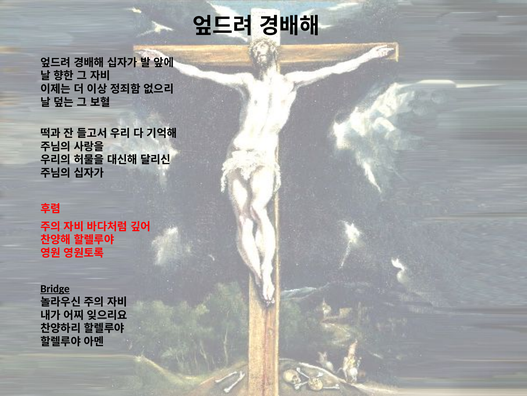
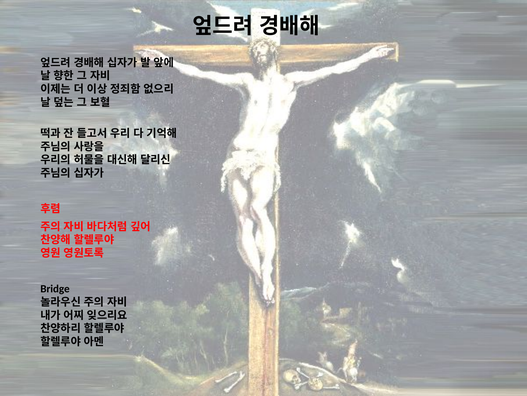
Bridge underline: present -> none (55, 288)
